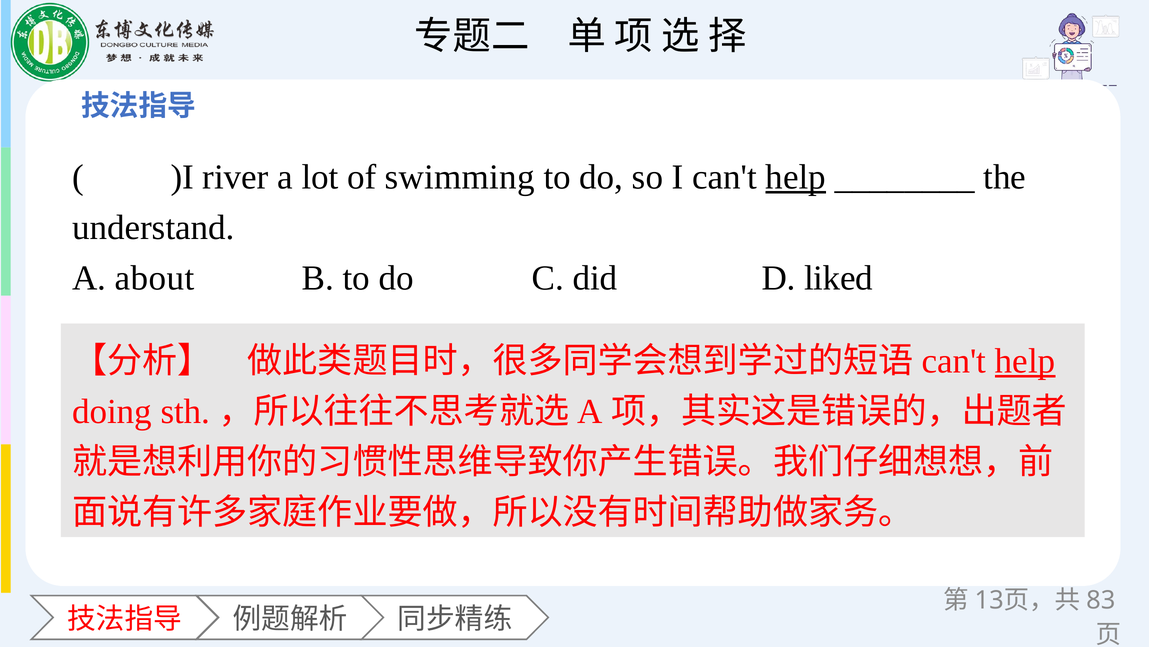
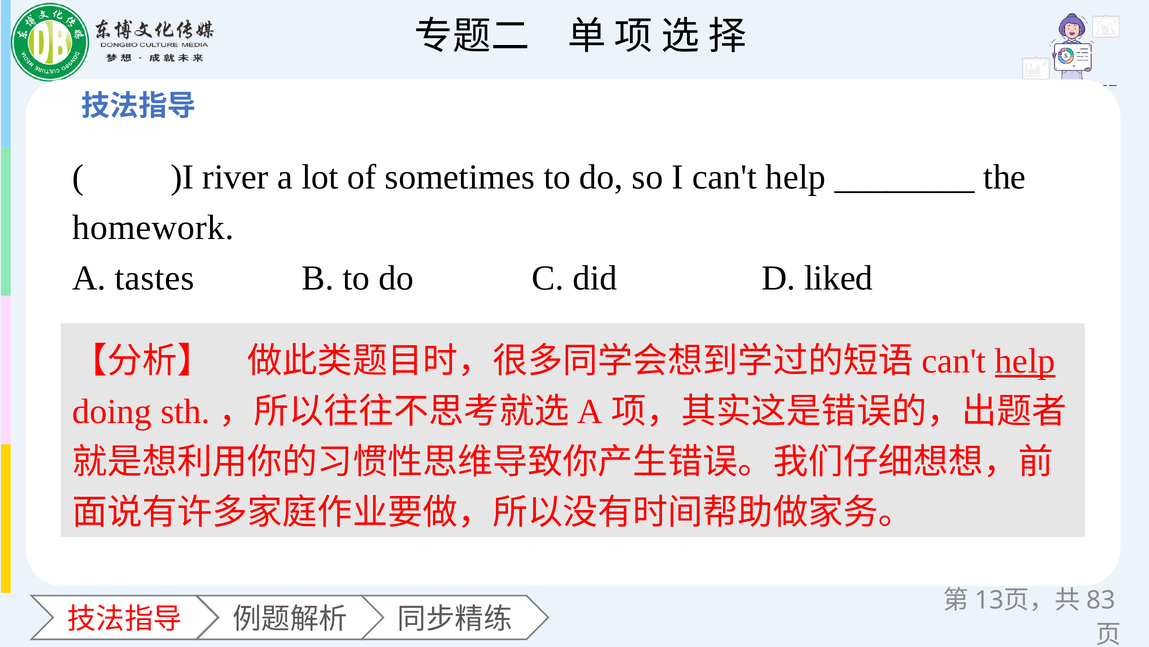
swimming: swimming -> sometimes (460, 177)
help underline: present -> none (796, 177)
understand: understand -> homework (153, 228)
about: about -> tastes (155, 278)
